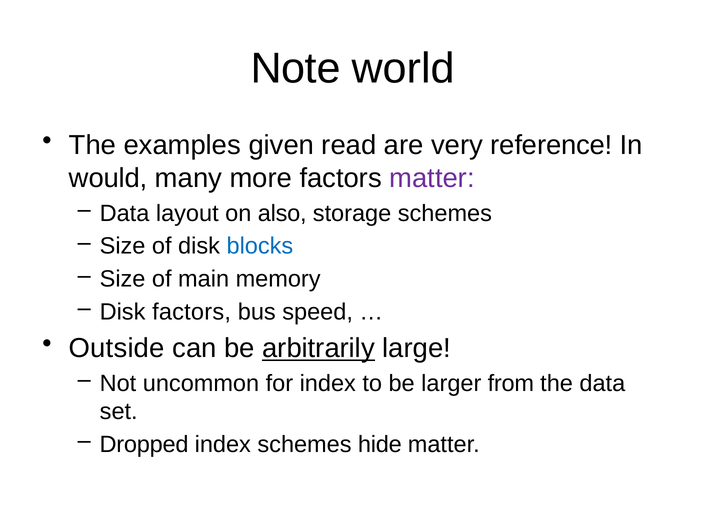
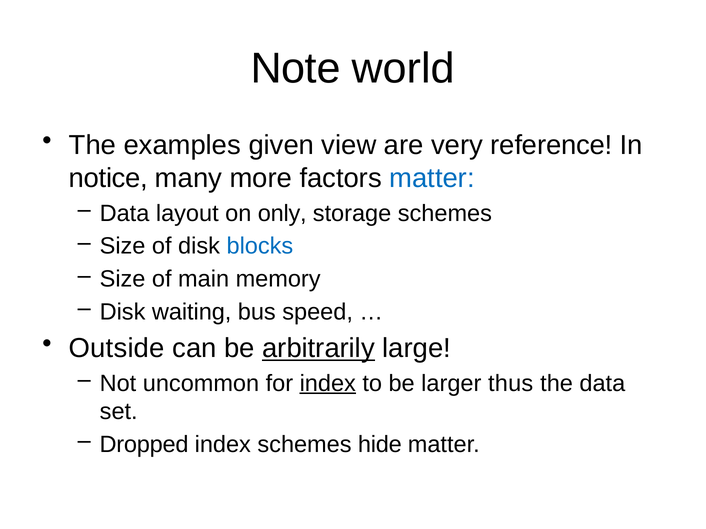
read: read -> view (349, 145)
would: would -> notice (108, 178)
matter colour: purple -> blue (432, 178)
also: also -> only (282, 213)
Disk factors: factors -> waiting (192, 312)
index underline: none -> present (328, 384)
from: from -> thus (511, 384)
